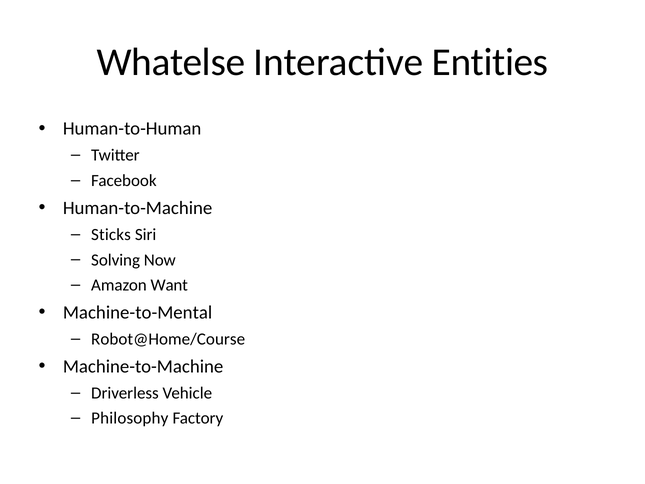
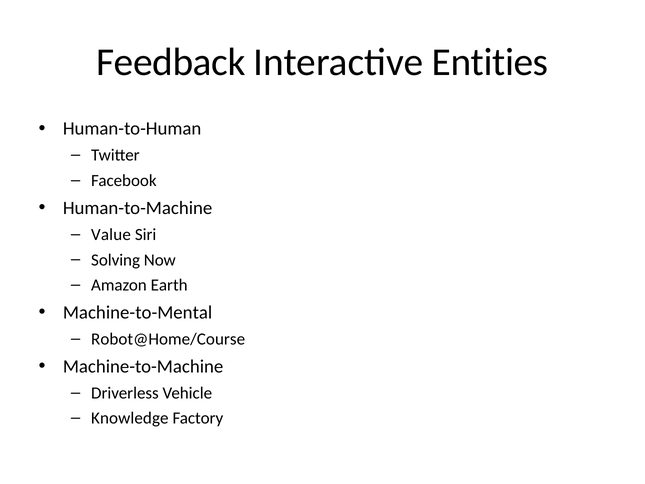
Whatelse: Whatelse -> Feedback (171, 62)
Sticks: Sticks -> Value (111, 234)
Want: Want -> Earth (169, 285)
Philosophy: Philosophy -> Knowledge (130, 418)
